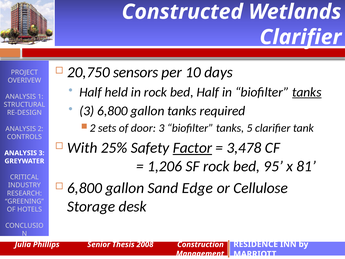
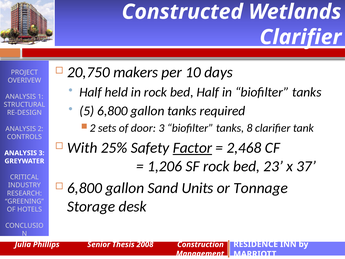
sensors: sensors -> makers (136, 72)
tanks underline: present -> none (307, 92)
3: 3 -> 5 (87, 111)
5: 5 -> 8 (249, 128)
3,478: 3,478 -> 2,468 (244, 148)
95: 95 -> 23 (273, 166)
81: 81 -> 37 (306, 166)
Edge: Edge -> Units (198, 188)
Cellulose: Cellulose -> Tonnage (261, 188)
